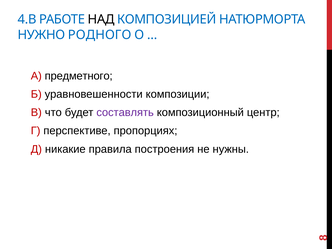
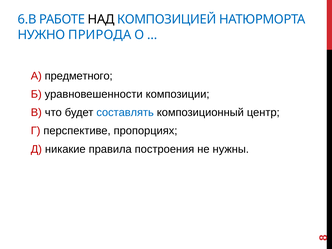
4.В: 4.В -> 6.В (27, 19)
РОДНОГО: РОДНОГО -> ПРИРОДА (100, 35)
составлять colour: purple -> blue (125, 113)
